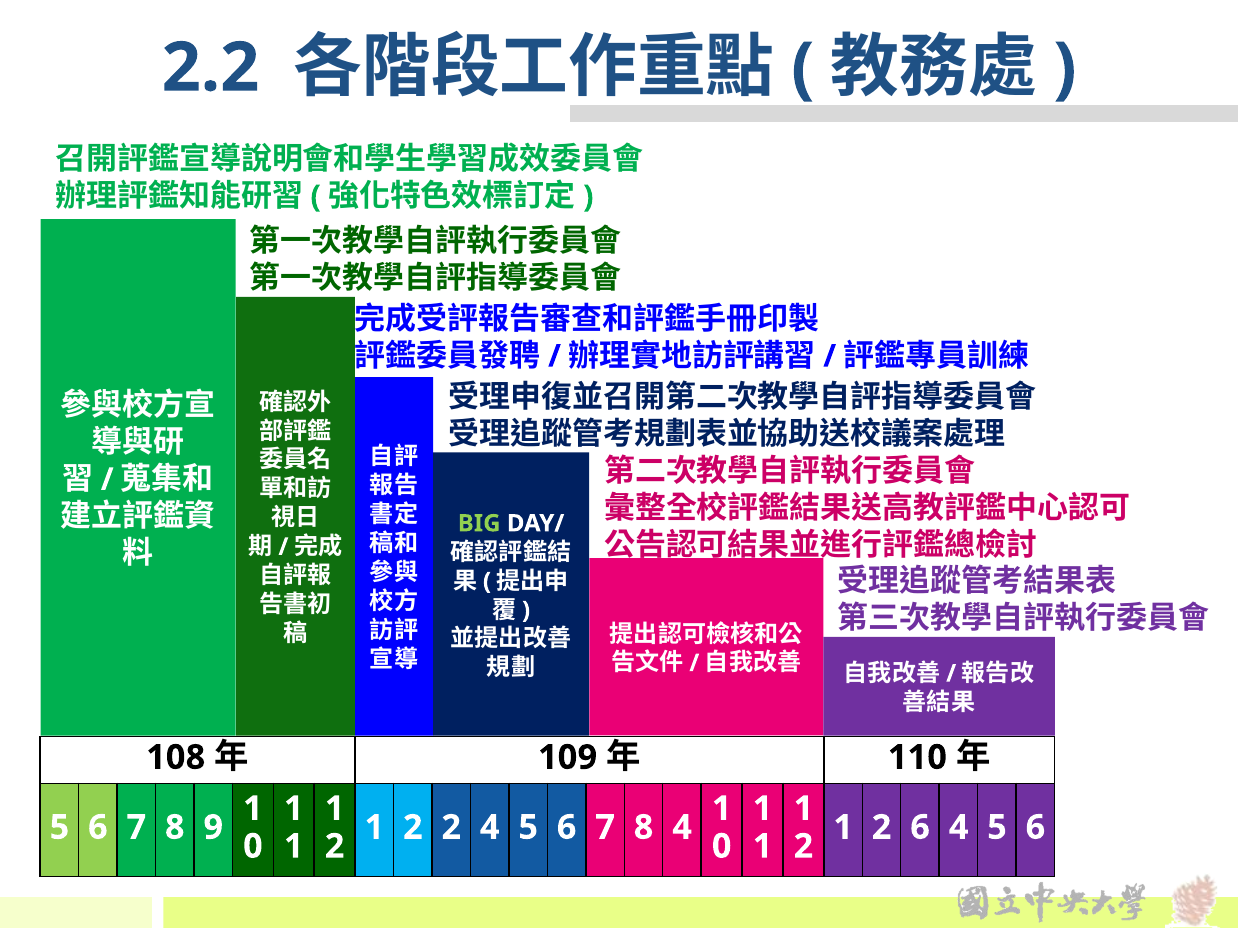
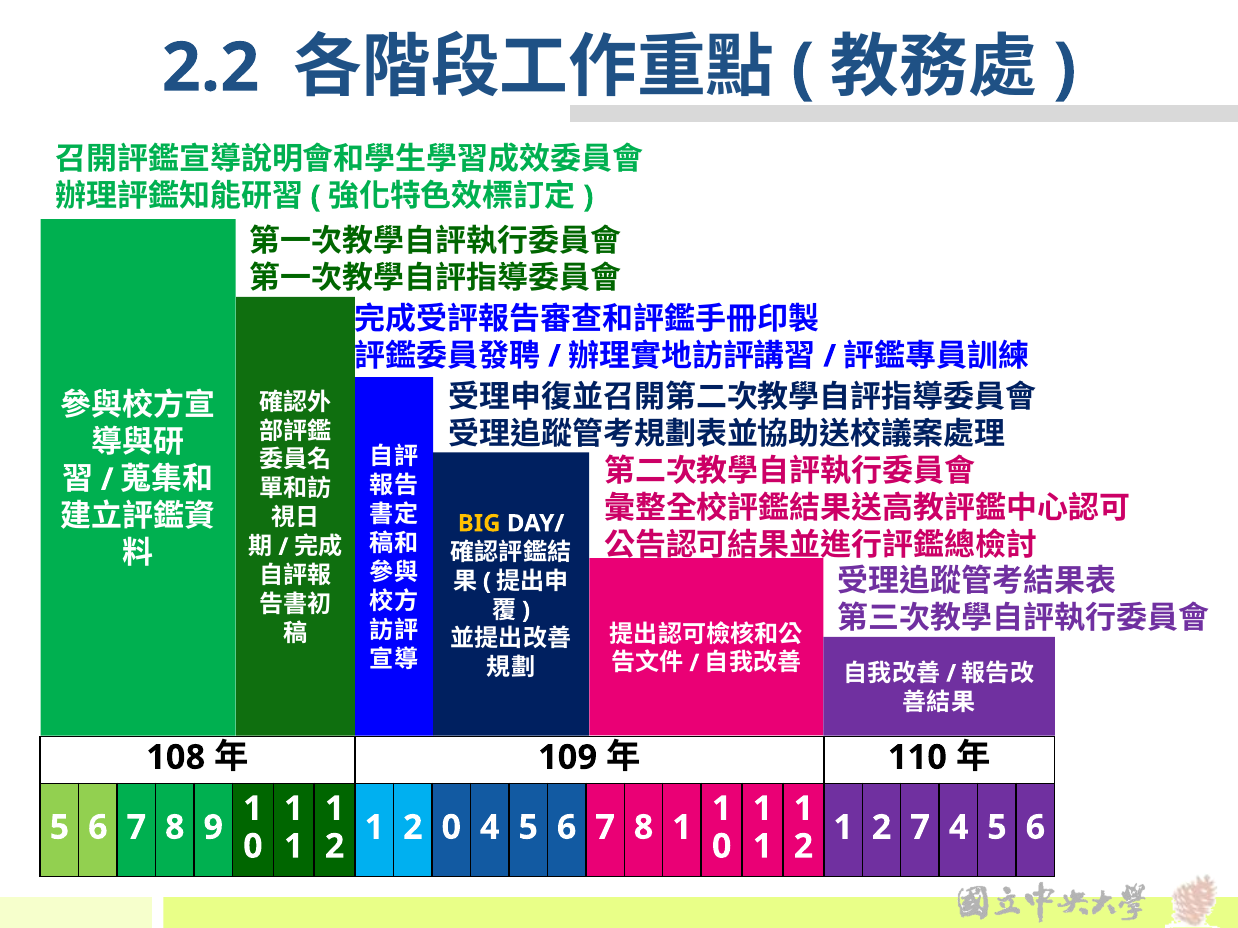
BIG colour: light green -> yellow (479, 524)
2 2: 2 -> 0 (451, 828)
8 4: 4 -> 1 (682, 828)
2 6: 6 -> 7 (920, 828)
